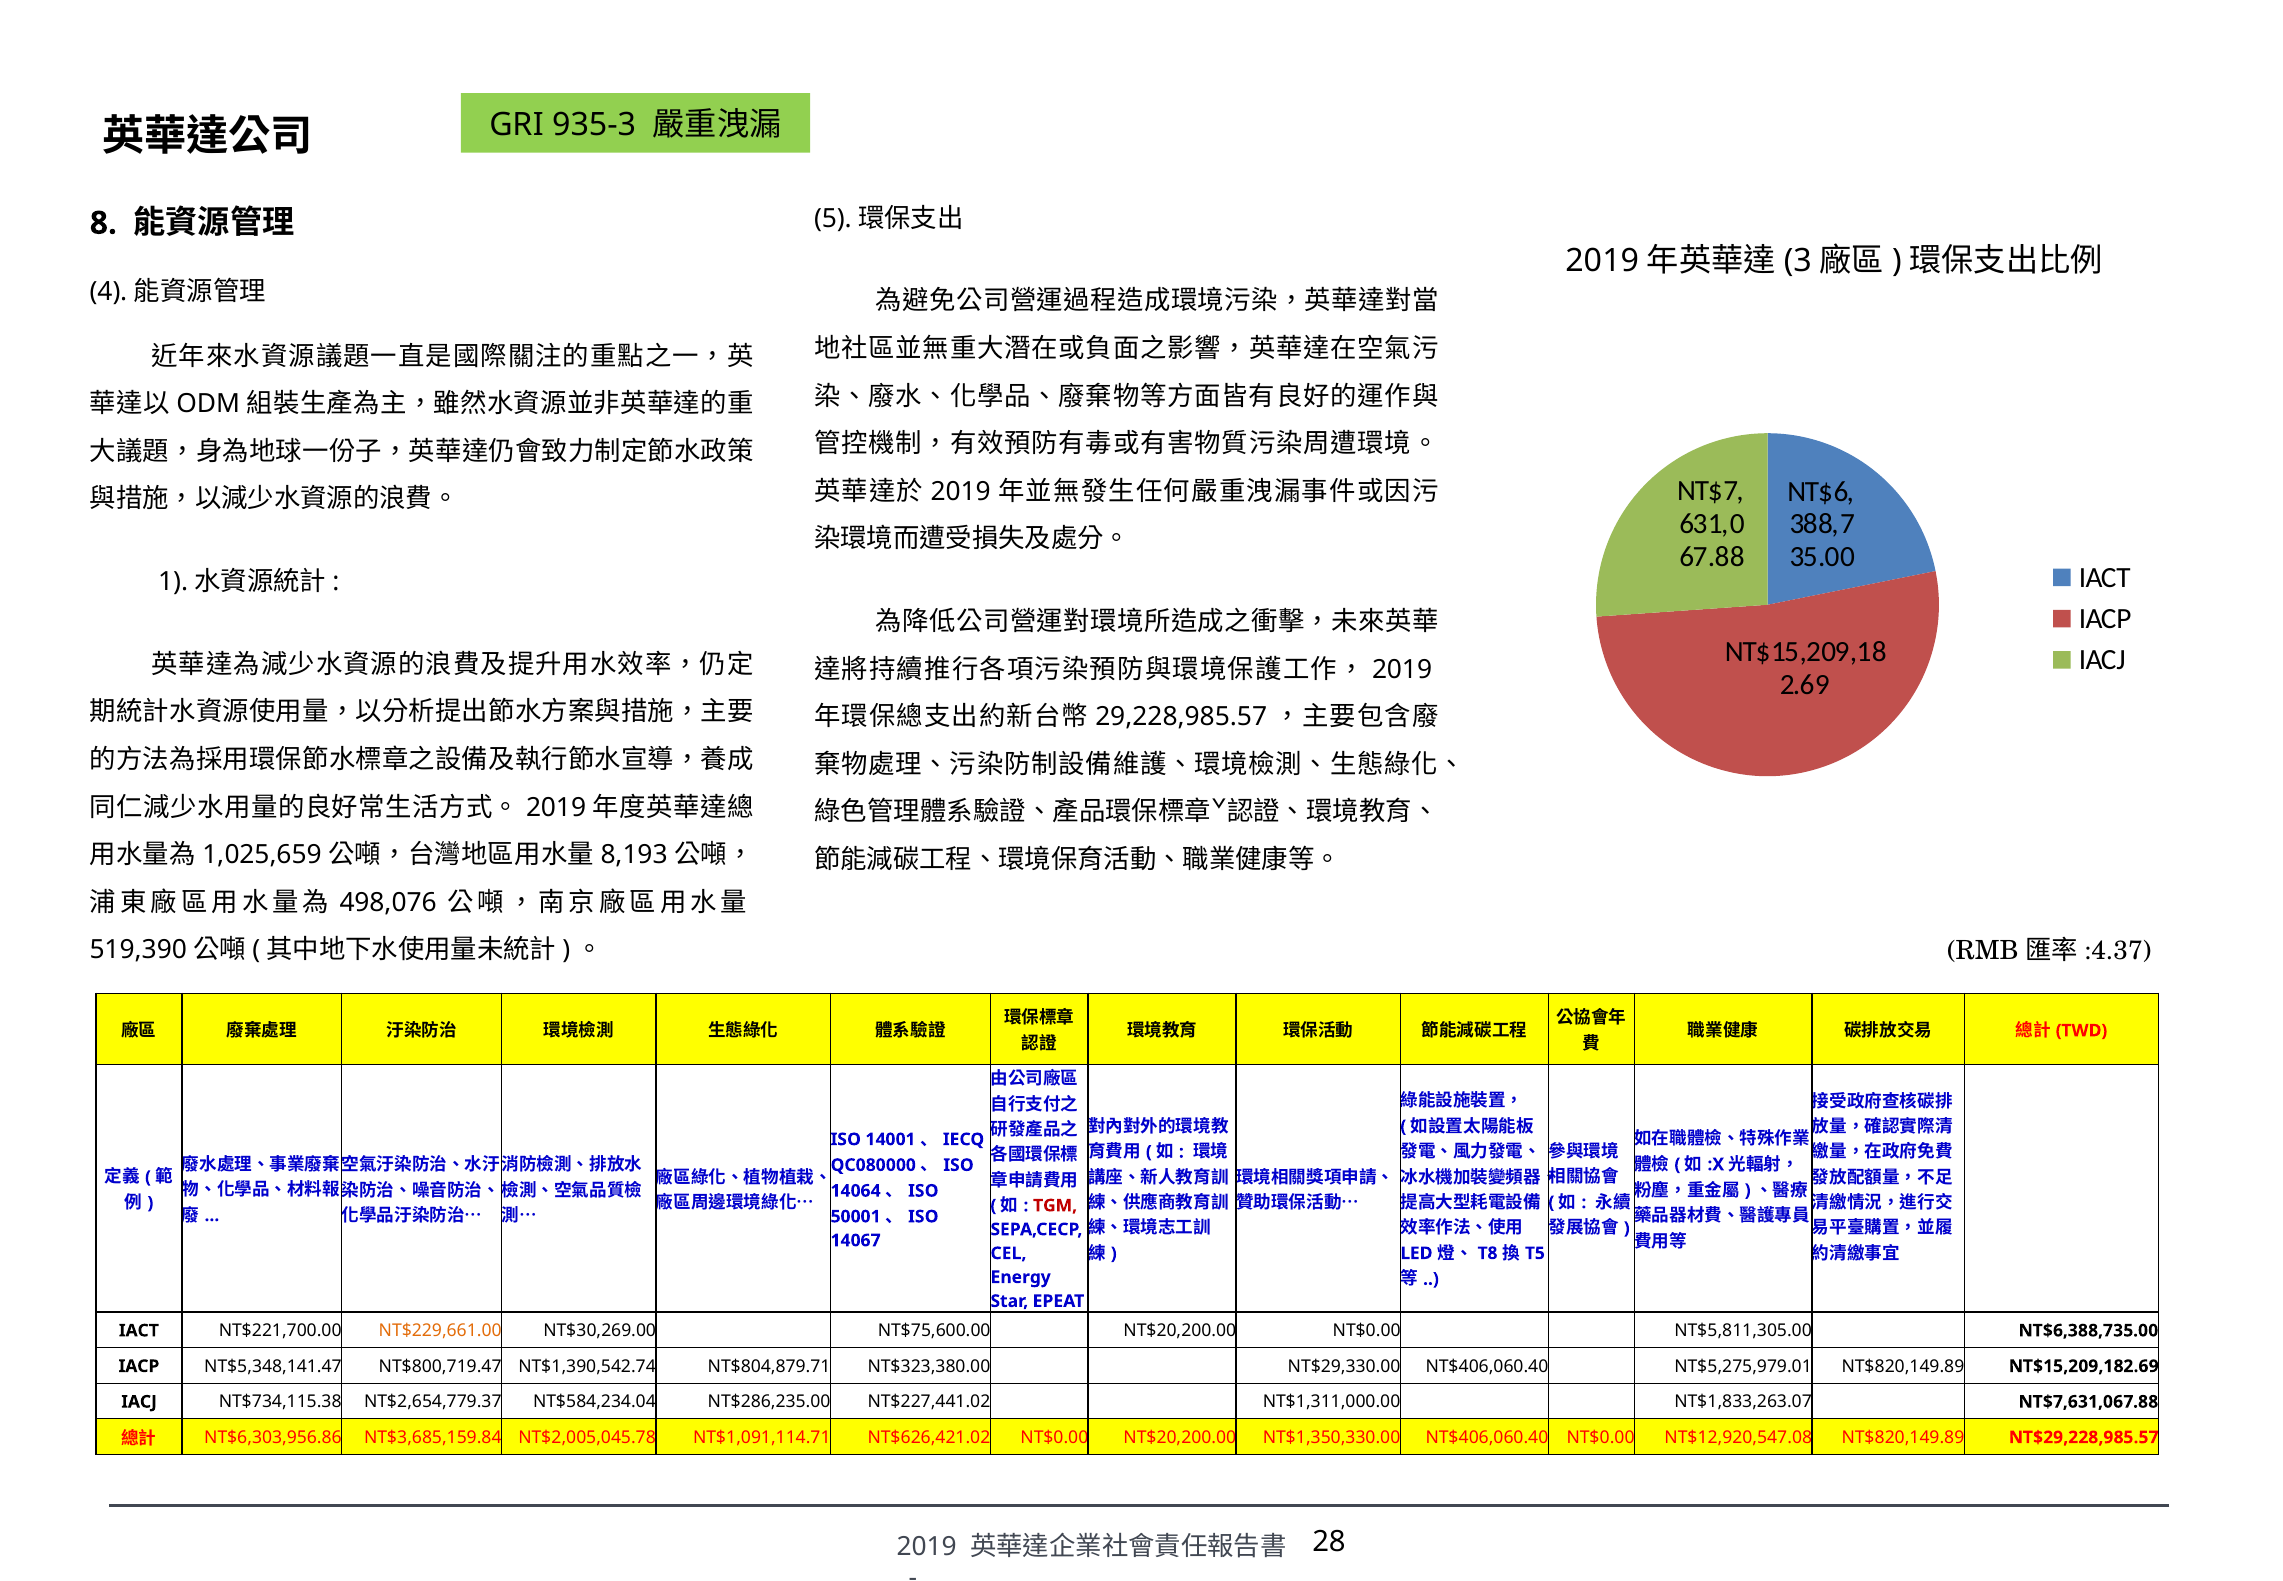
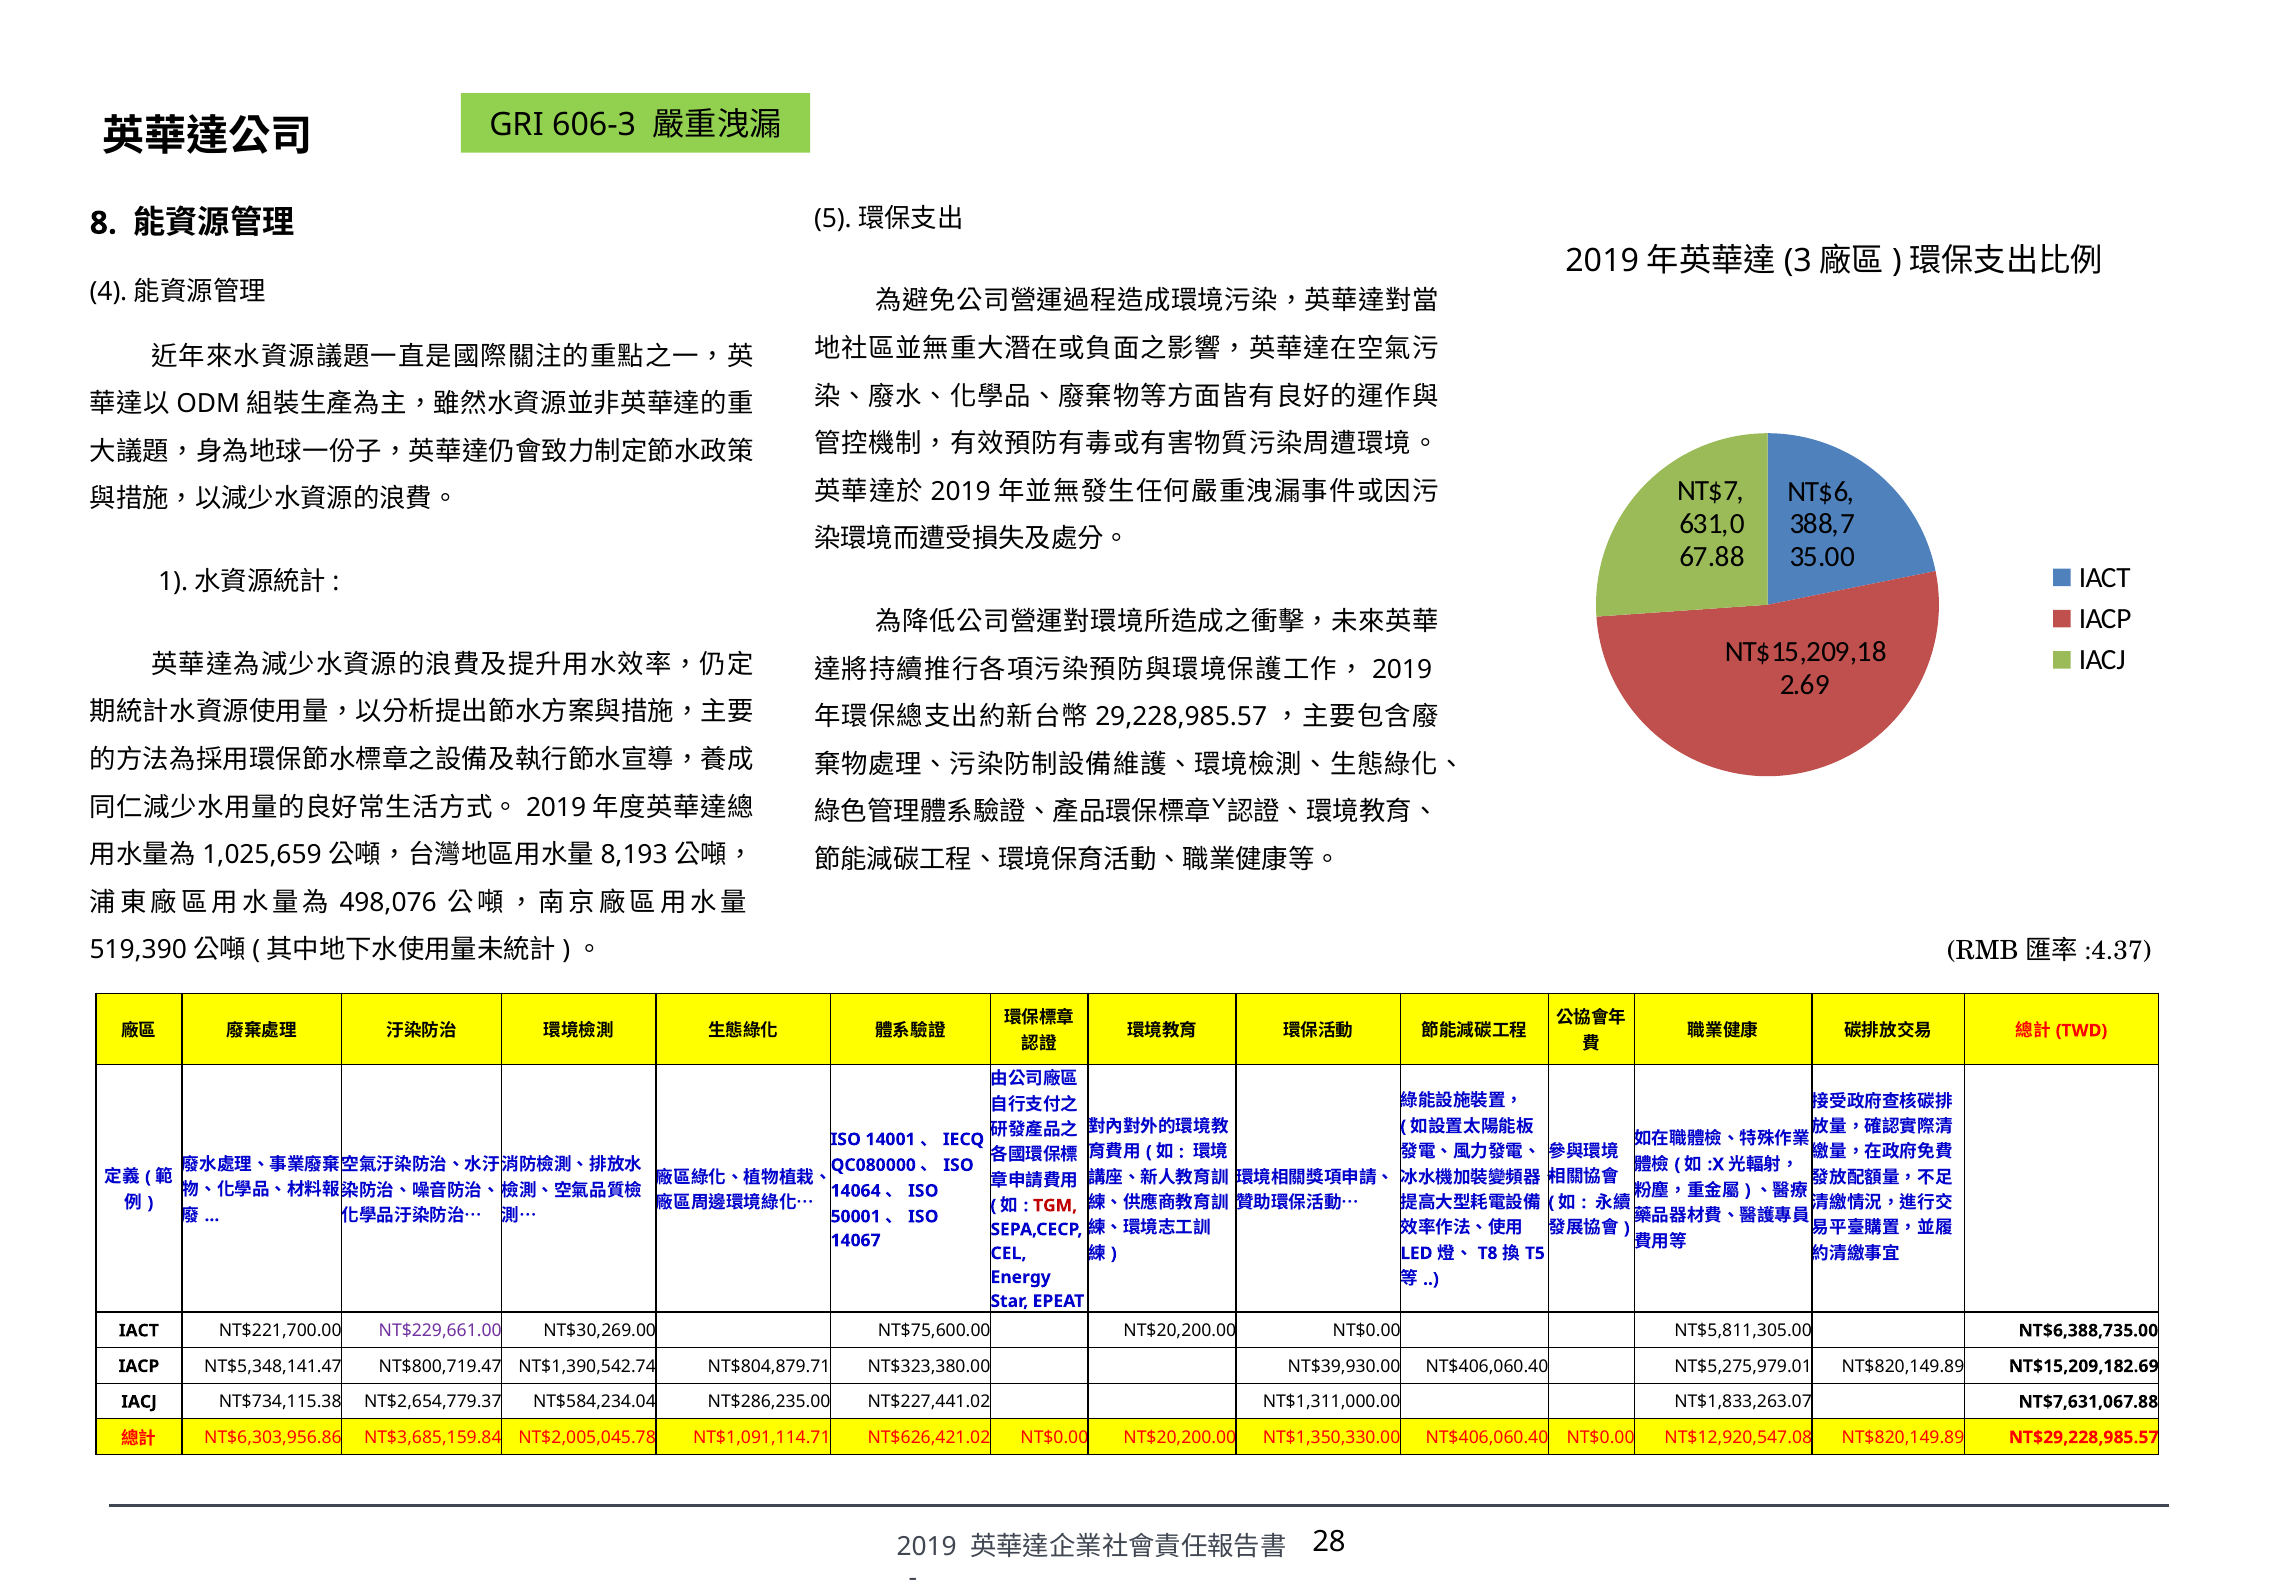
935-3: 935-3 -> 606-3 (594, 125)
NT$229,661.00 colour: orange -> purple (440, 1330)
NT$29,330.00: NT$29,330.00 -> NT$39,930.00 (1344, 1366)
